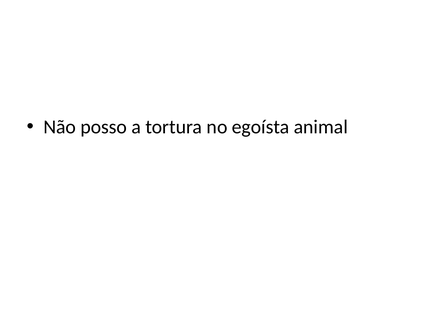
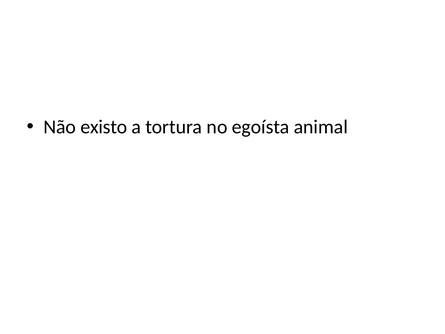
posso: posso -> existo (104, 127)
